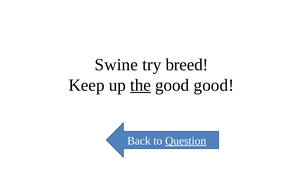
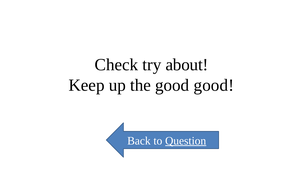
Swine: Swine -> Check (116, 64)
breed: breed -> about (187, 64)
the underline: present -> none (141, 85)
